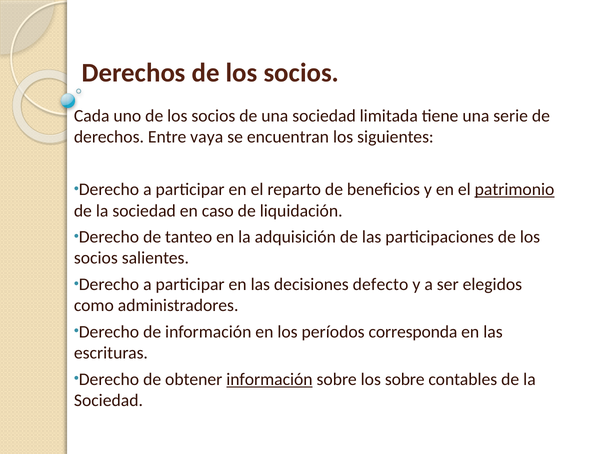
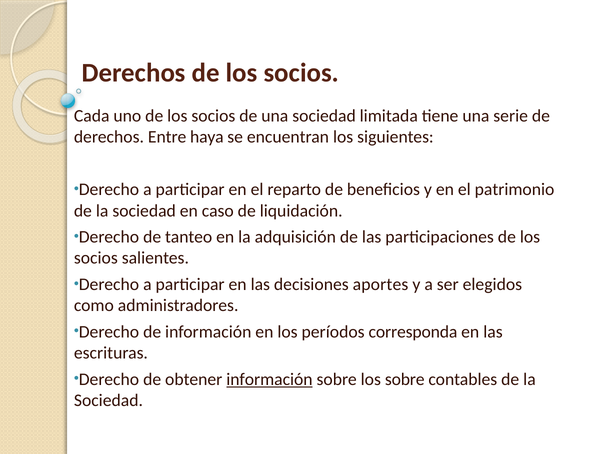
vaya: vaya -> haya (207, 137)
patrimonio underline: present -> none (515, 189)
defecto: defecto -> aportes (381, 284)
